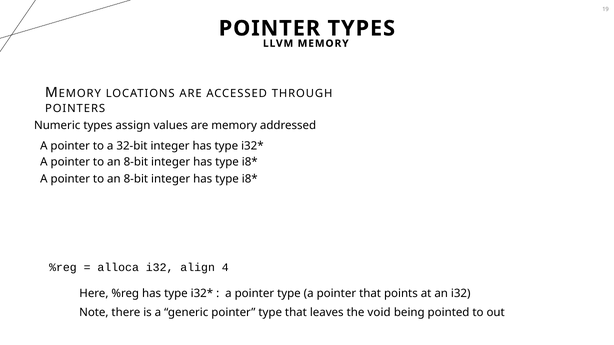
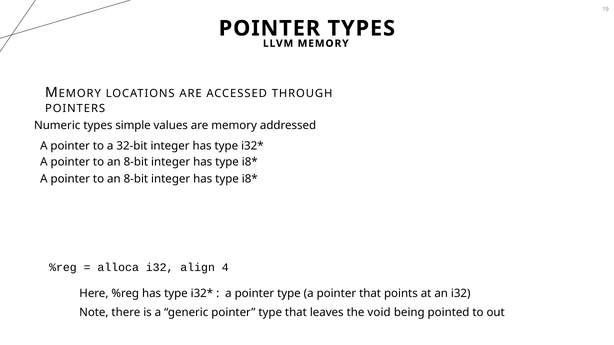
assign: assign -> simple (133, 126)
